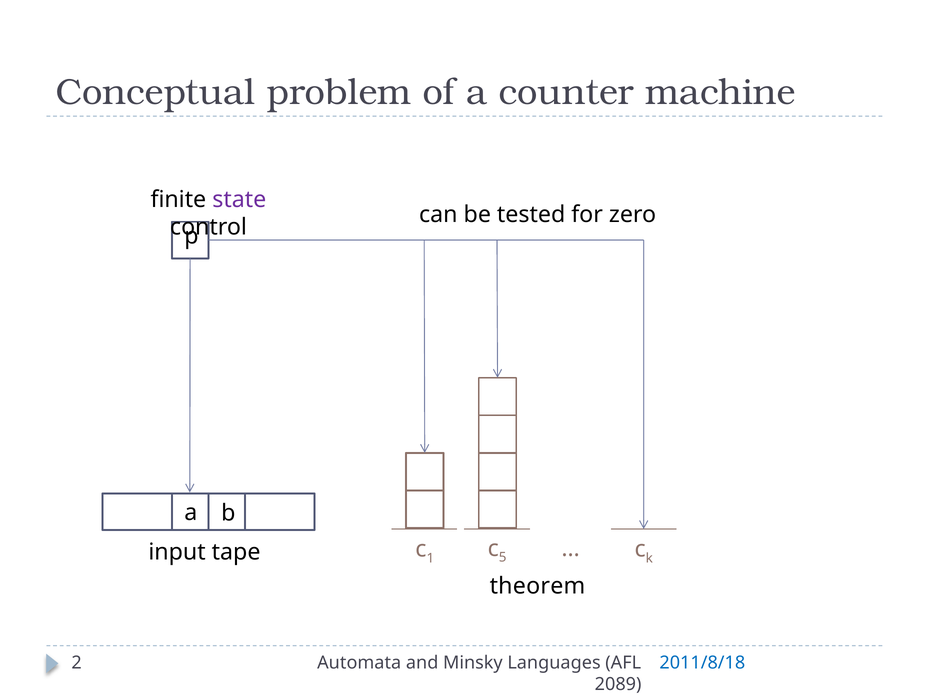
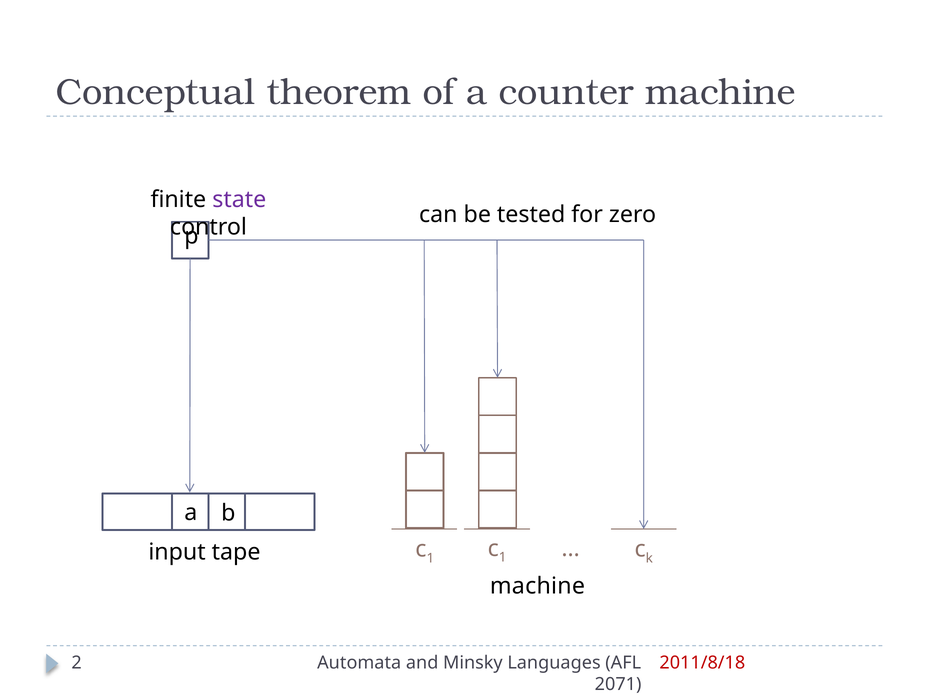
problem: problem -> theorem (339, 92)
5: 5 -> 1 (503, 557)
theorem: theorem -> machine (537, 586)
2011/8/18 colour: blue -> red (702, 662)
2089: 2089 -> 2071 (618, 684)
